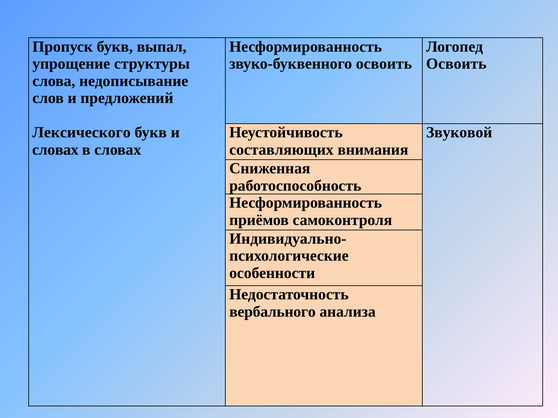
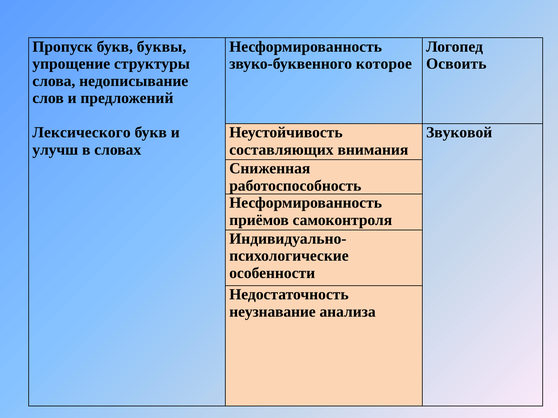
выпал: выпал -> буквы (162, 47)
звуко-буквенного освоить: освоить -> которое (384, 64)
словах: словах -> улучш (55, 150)
вербального: вербального -> неузнавание (272, 312)
